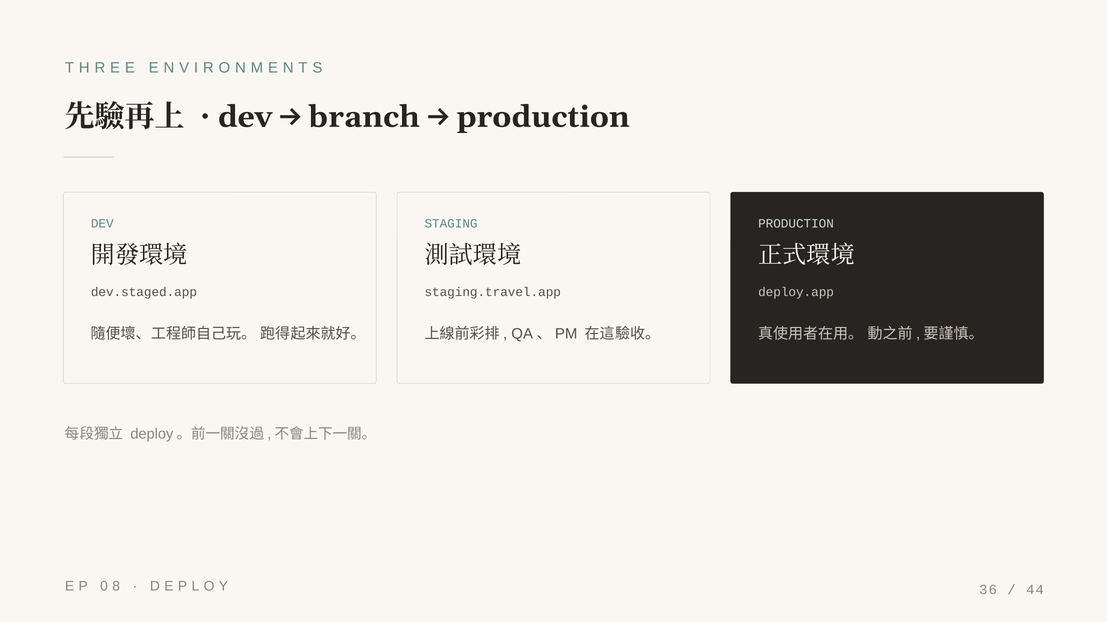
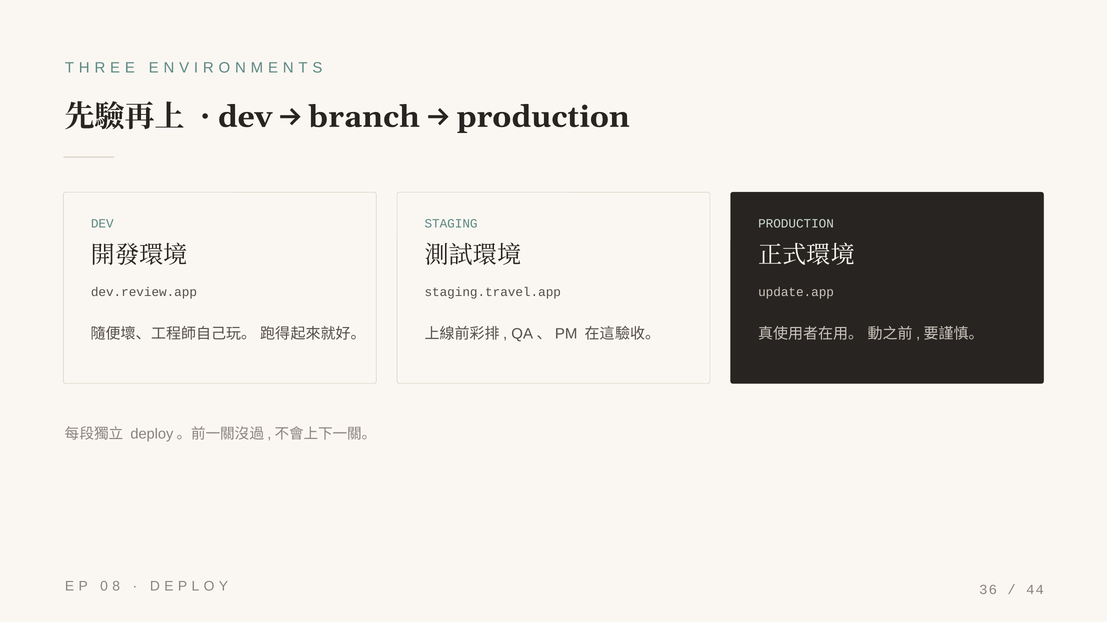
dev.staged.app: dev.staged.app -> dev.review.app (144, 293)
deploy.app: deploy.app -> update.app (796, 293)
